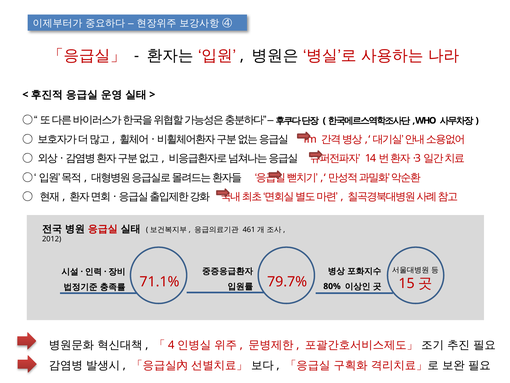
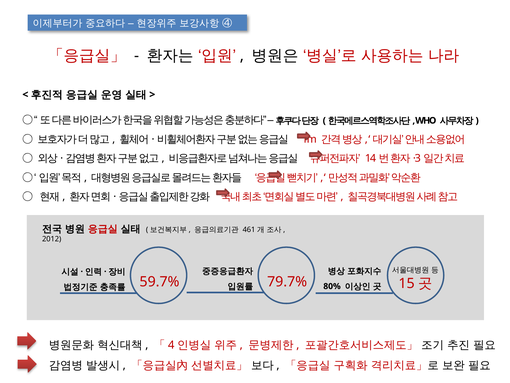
71.1%: 71.1% -> 59.7% (159, 281)
